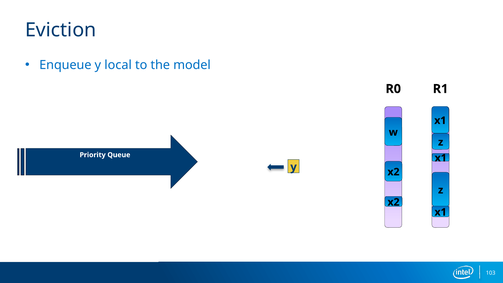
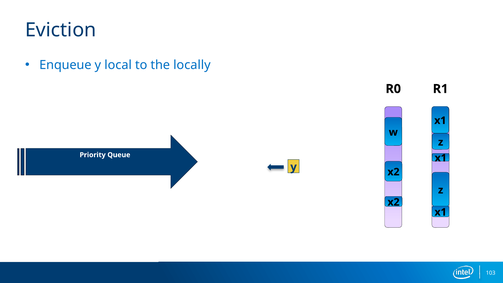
model: model -> locally (192, 65)
